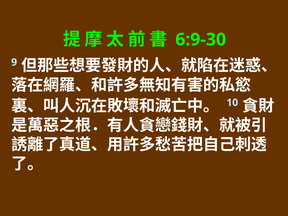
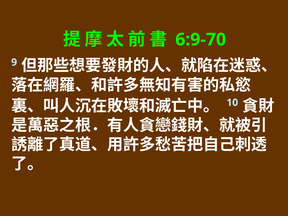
6:9-30: 6:9-30 -> 6:9-70 (201, 40)
